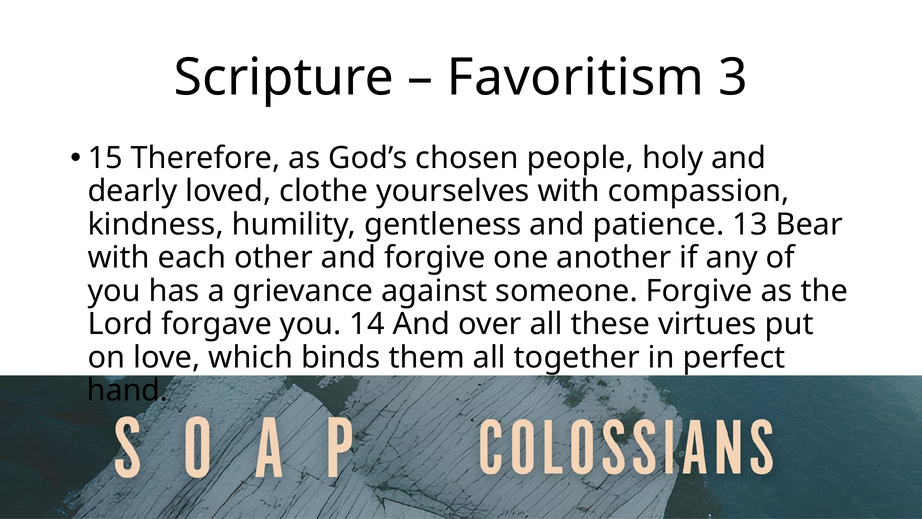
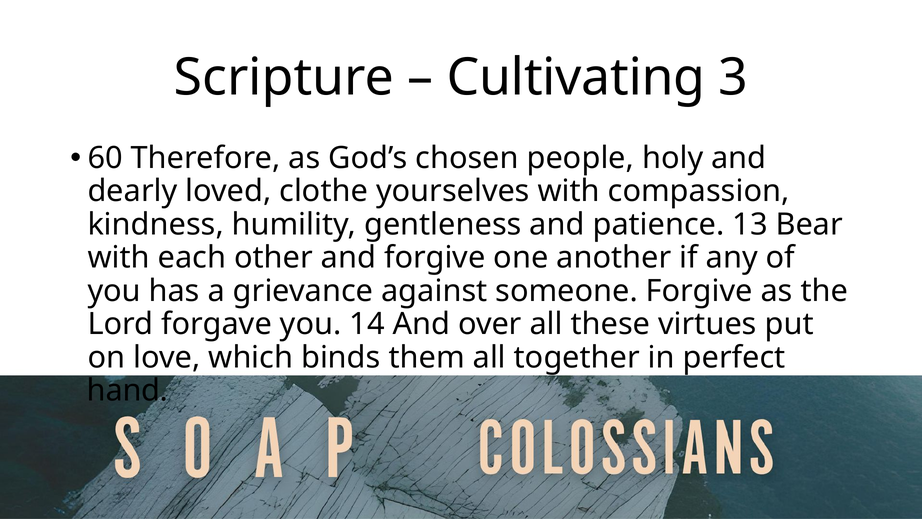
Favoritism: Favoritism -> Cultivating (576, 77)
15: 15 -> 60 (105, 158)
